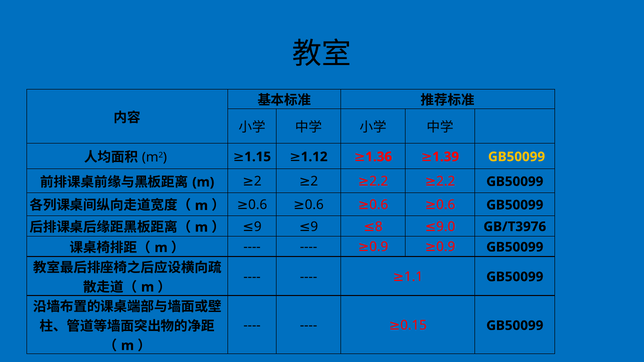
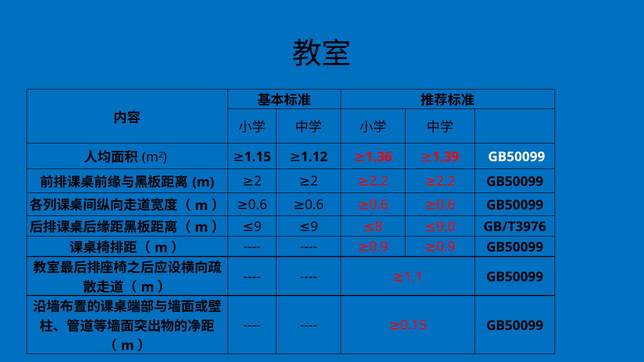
GB50099 colour: yellow -> white (517, 157)
